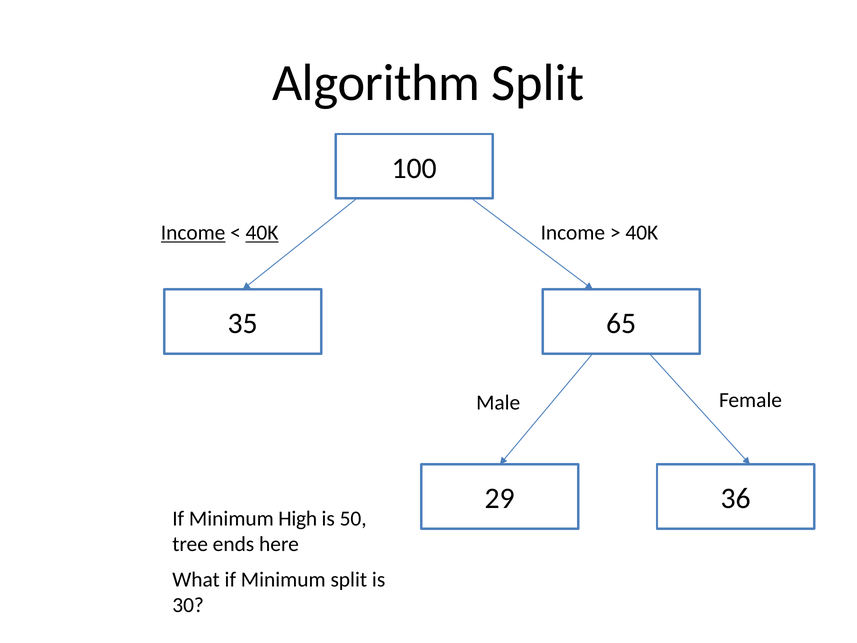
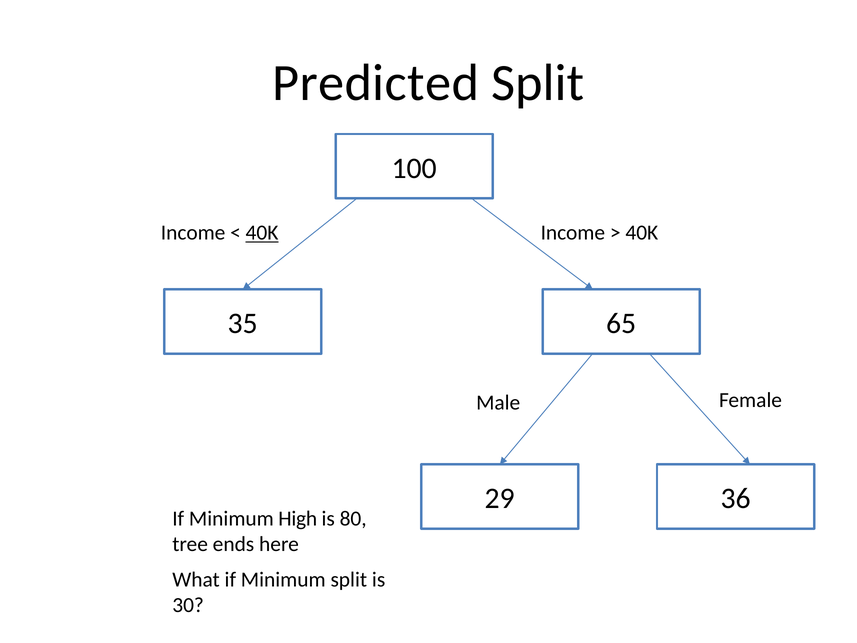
Algorithm: Algorithm -> Predicted (376, 83)
Income underline: present -> none (193, 233)
50: 50 -> 80 (353, 518)
